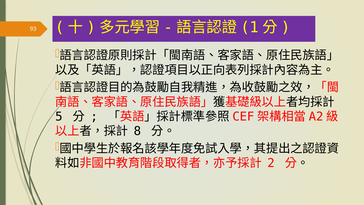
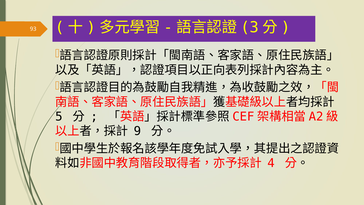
1: 1 -> 3 (250, 27)
8: 8 -> 9 (137, 131)
2: 2 -> 4 (271, 163)
